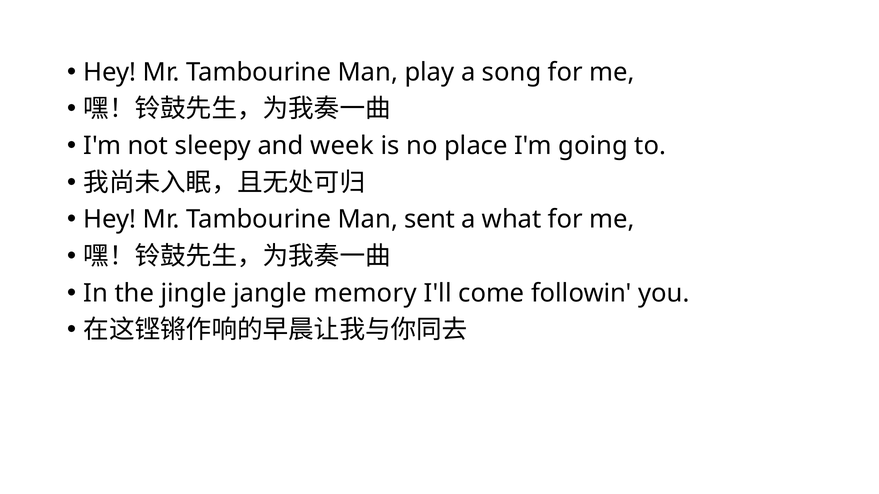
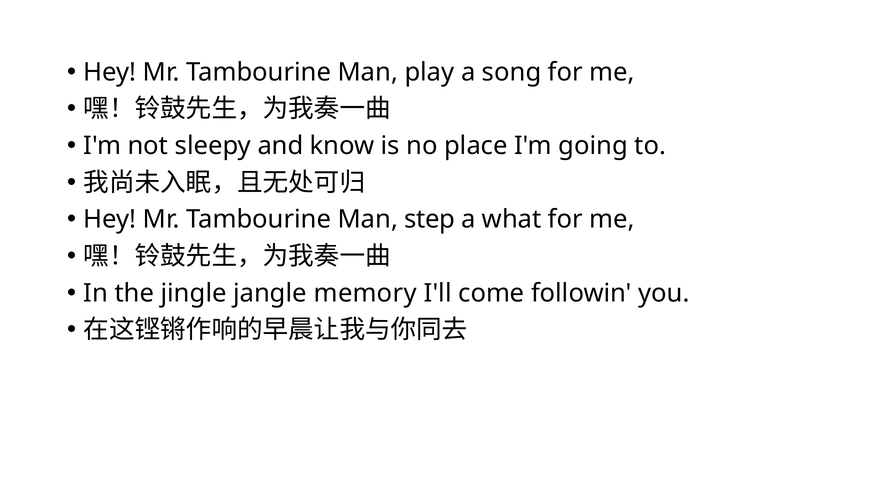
week: week -> know (342, 146)
sent: sent -> step (430, 220)
